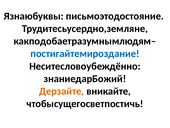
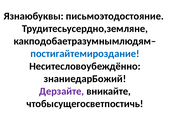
Дерзайте colour: orange -> purple (62, 91)
